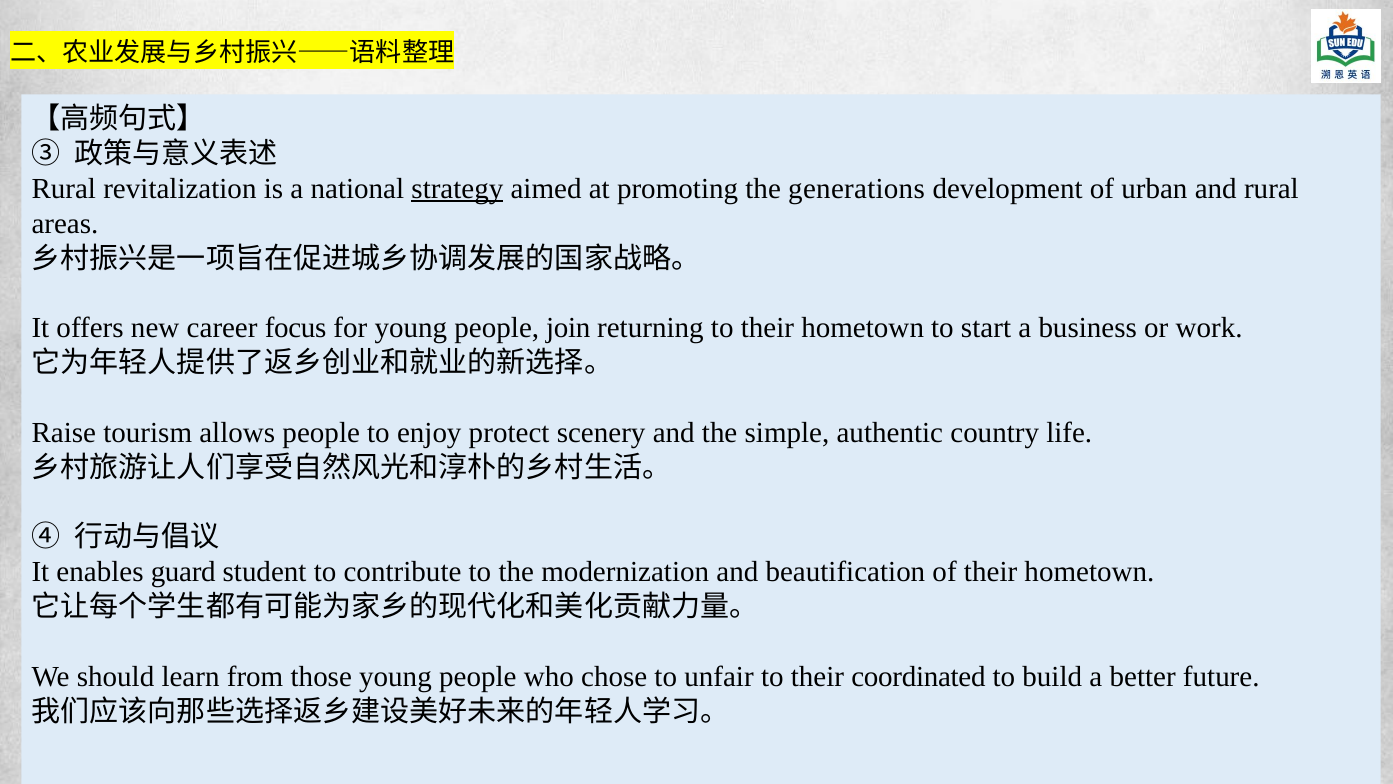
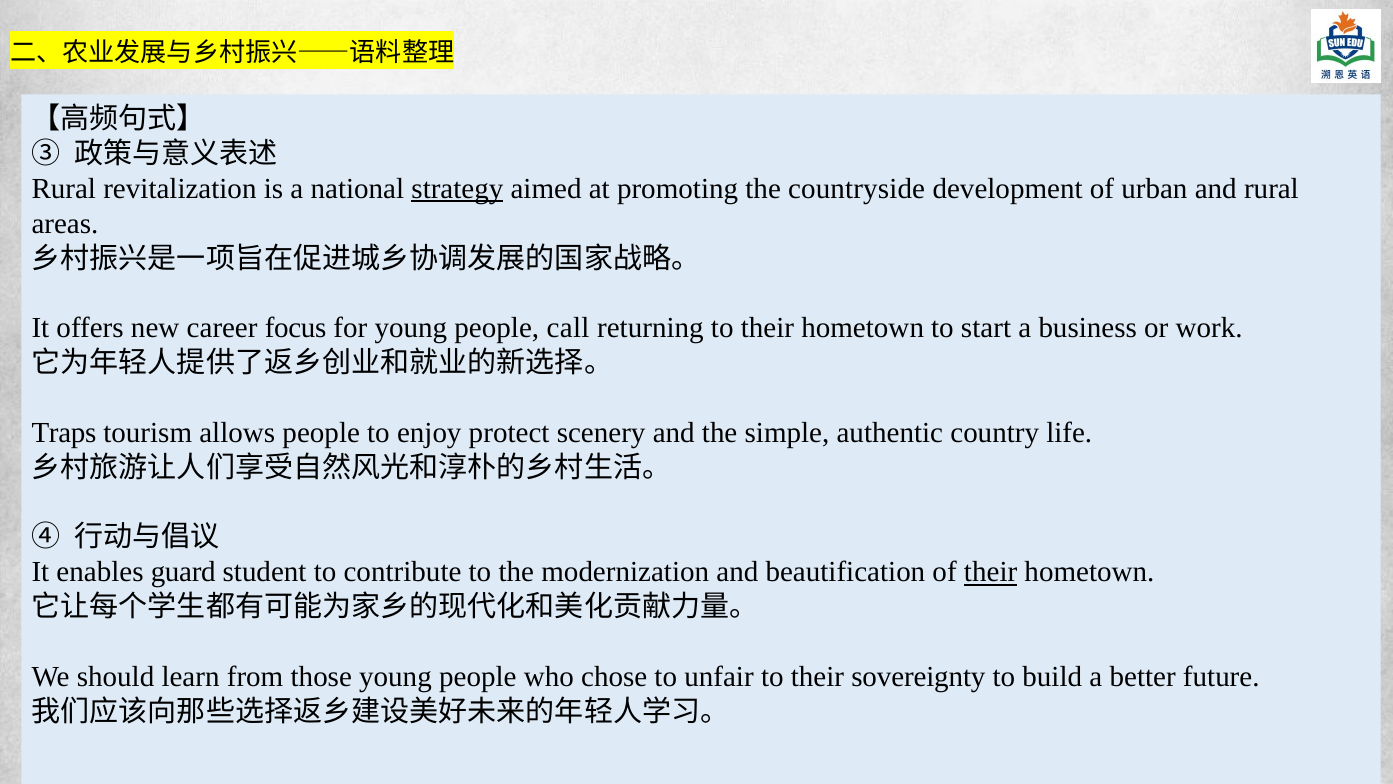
generations: generations -> countryside (857, 189)
join: join -> call (568, 328)
Raise: Raise -> Traps (64, 432)
their underline: none -> present (991, 572)
coordinated: coordinated -> sovereignty (918, 676)
